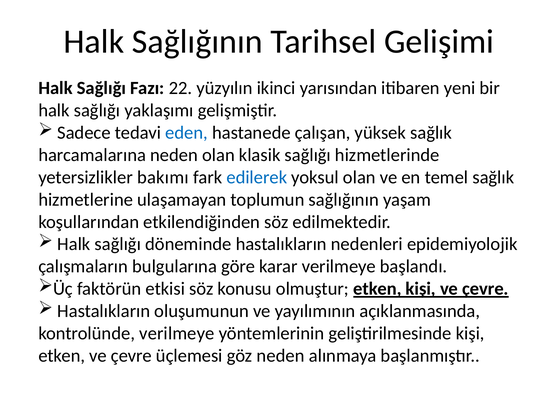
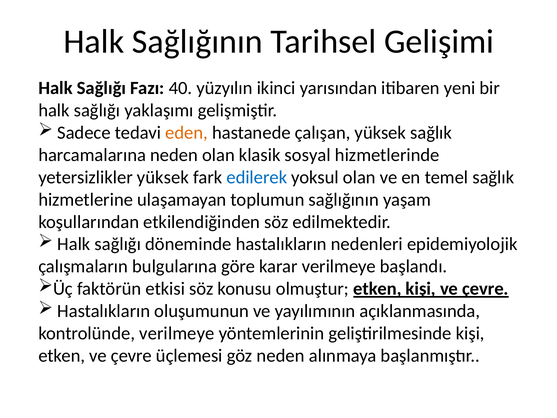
22: 22 -> 40 (180, 88)
eden colour: blue -> orange (187, 133)
klasik sağlığı: sağlığı -> sosyal (308, 155)
yetersizlikler bakımı: bakımı -> yüksek (163, 177)
